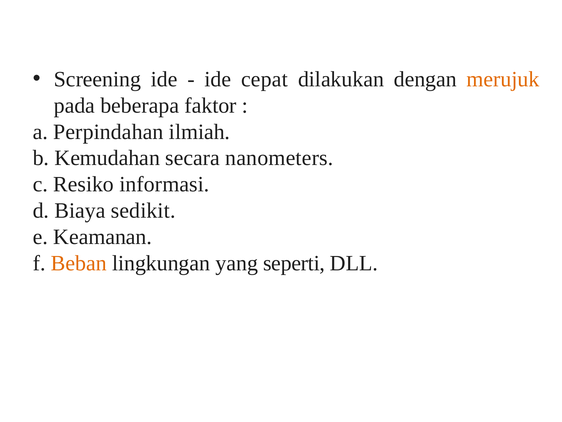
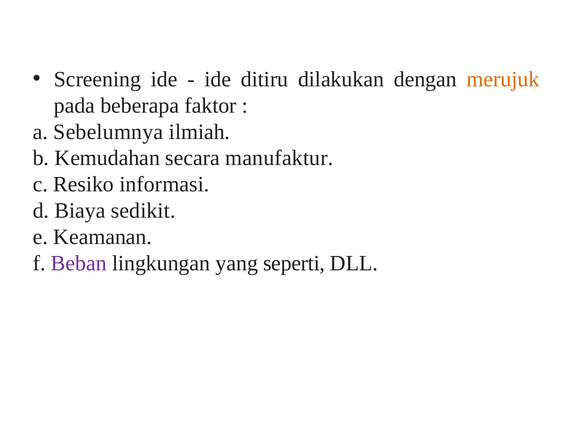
cepat: cepat -> ditiru (265, 79)
Perpindahan: Perpindahan -> Sebelumnya (108, 132)
nanometers: nanometers -> manufaktur (279, 158)
Beban colour: orange -> purple (79, 263)
